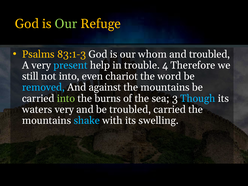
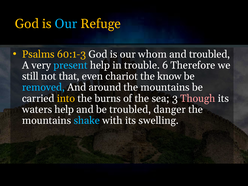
Our colour: light green -> light blue (66, 24)
83:1-3: 83:1-3 -> 60:1-3 (72, 54)
4: 4 -> 6 (165, 65)
not into: into -> that (69, 76)
word: word -> know (169, 76)
against: against -> around (105, 87)
into colour: light green -> yellow (66, 98)
Though colour: light blue -> pink (198, 98)
waters very: very -> help (64, 109)
troubled carried: carried -> danger (170, 109)
